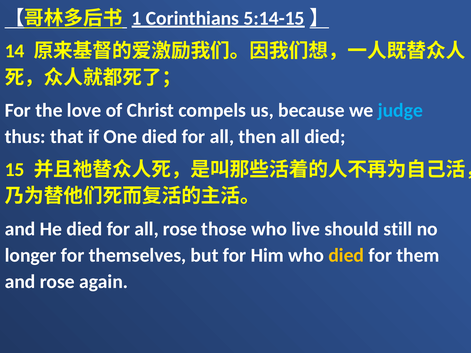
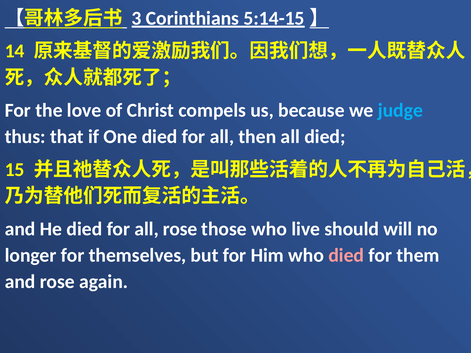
1: 1 -> 3 (137, 18)
still: still -> will (398, 229)
died colour: yellow -> pink (346, 255)
